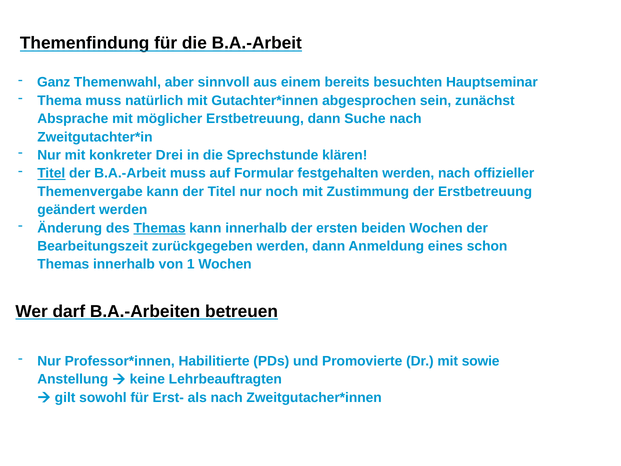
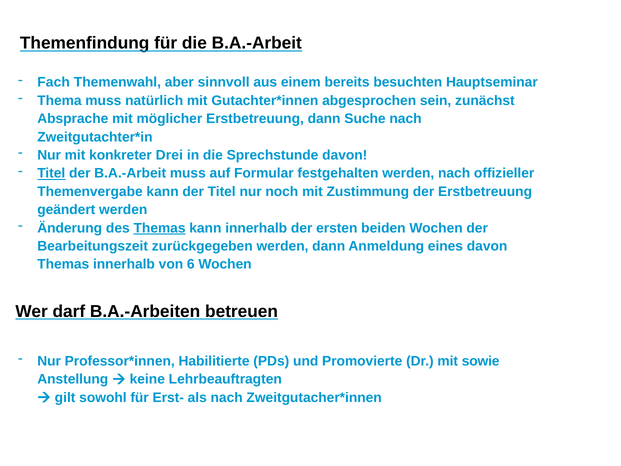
Ganz: Ganz -> Fach (54, 82)
Sprechstunde klären: klären -> davon (345, 155)
eines schon: schon -> davon (487, 246)
1: 1 -> 6 (191, 264)
